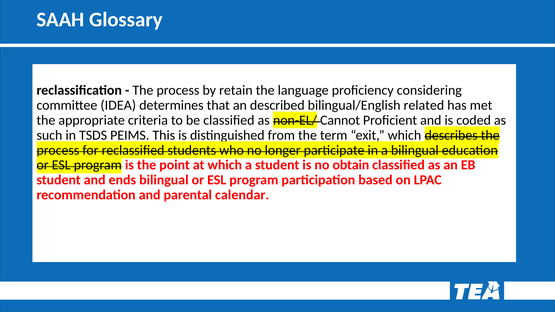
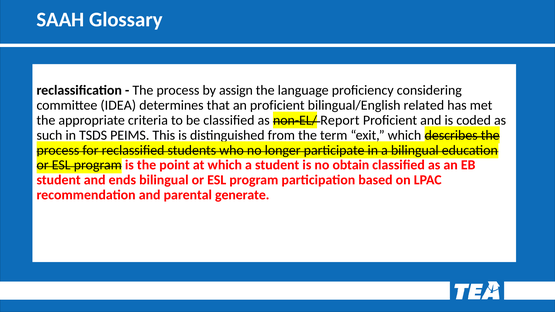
retain: retain -> assign (236, 90)
an described: described -> proficient (277, 105)
Cannot: Cannot -> Report (340, 120)
calendar: calendar -> generate (242, 195)
